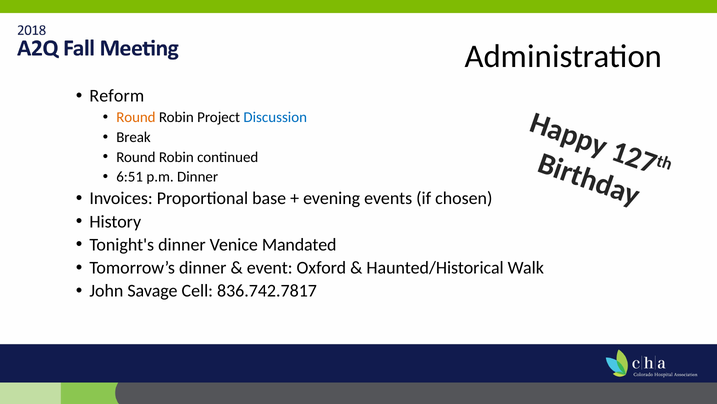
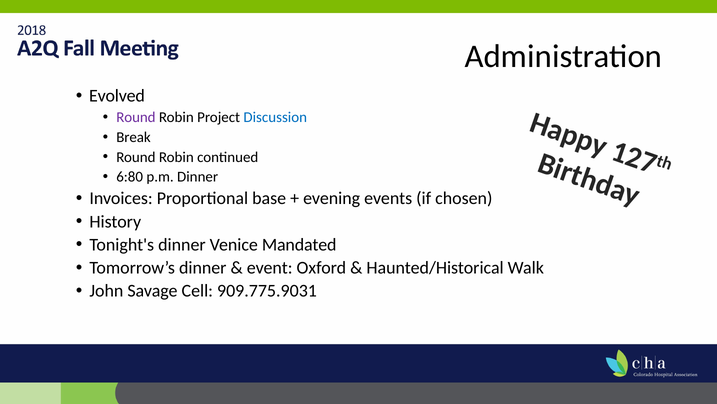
Reform: Reform -> Evolved (117, 96)
Round colour: orange -> purple (136, 117)
6:51: 6:51 -> 6:80 (130, 177)
836.742.7817: 836.742.7817 -> 909.775.9031 (267, 290)
